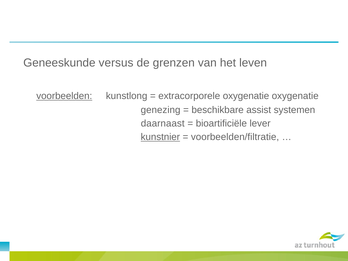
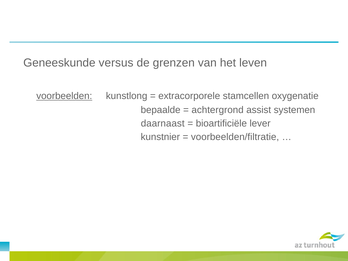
extracorporele oxygenatie: oxygenatie -> stamcellen (246, 96)
genezing: genezing -> bepaalde (161, 110)
beschikbare: beschikbare -> achtergrond (218, 110)
kunstnier underline: present -> none (160, 137)
